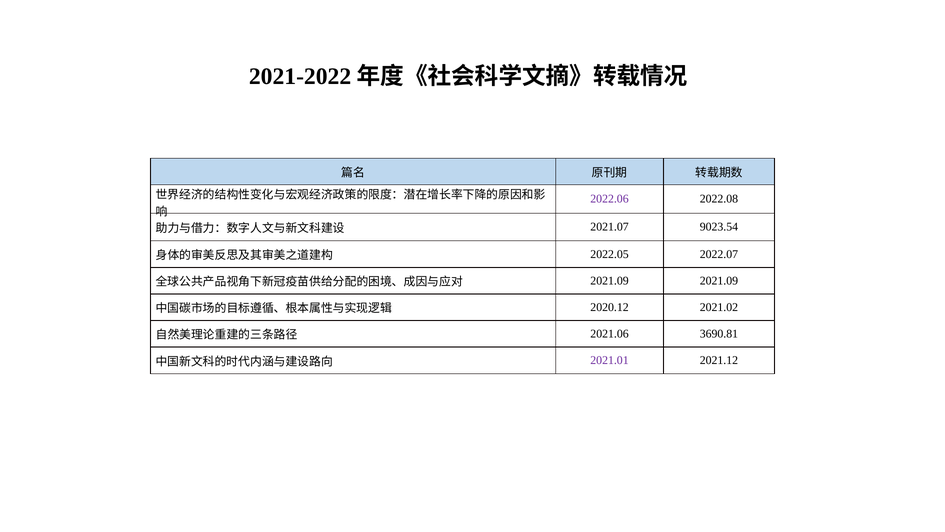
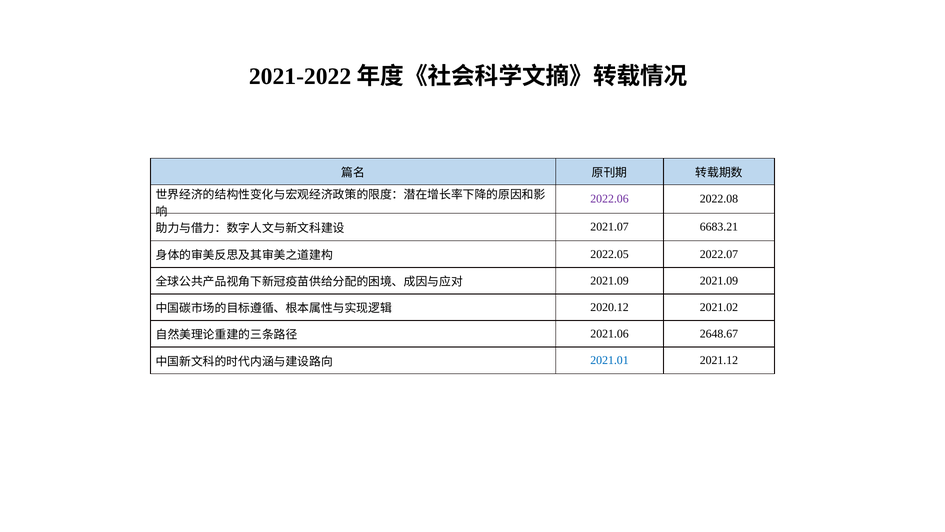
9023.54: 9023.54 -> 6683.21 (719, 227)
3690.81: 3690.81 -> 2648.67 (719, 334)
2021.01 colour: purple -> blue (610, 360)
